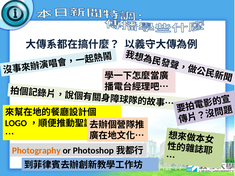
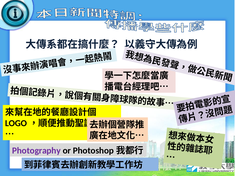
Photography colour: orange -> purple (36, 151)
